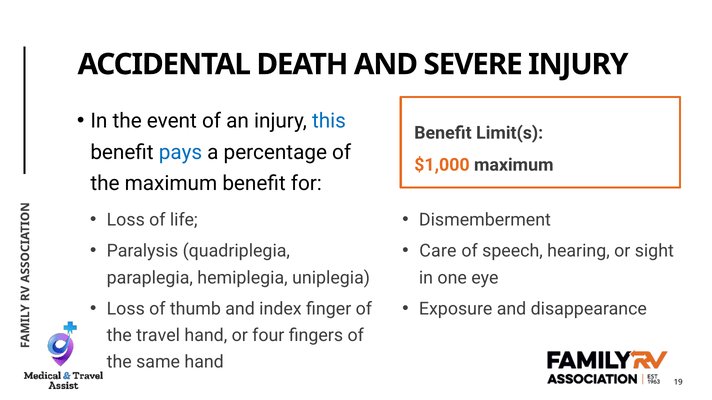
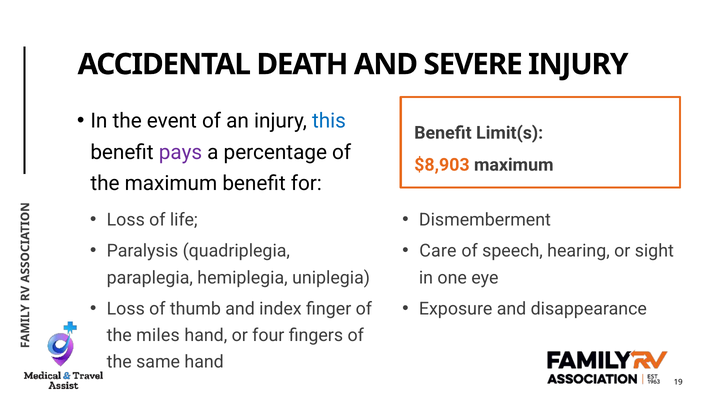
pays colour: blue -> purple (180, 152)
$1,000: $1,000 -> $8,903 (442, 165)
travel: travel -> miles (158, 336)
